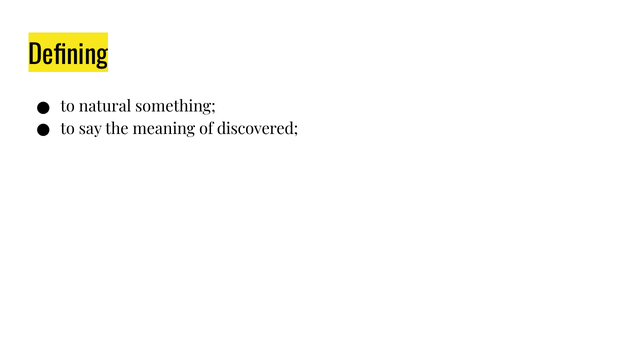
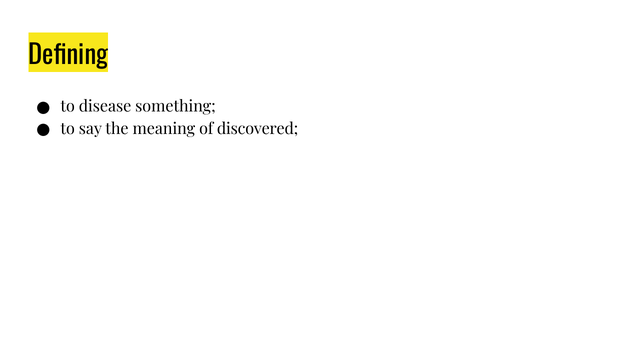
natural: natural -> disease (105, 107)
